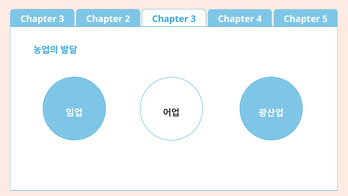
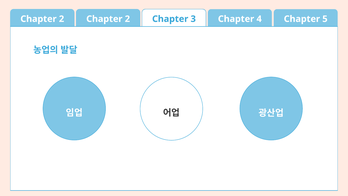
3: 3 -> 2 (62, 19)
